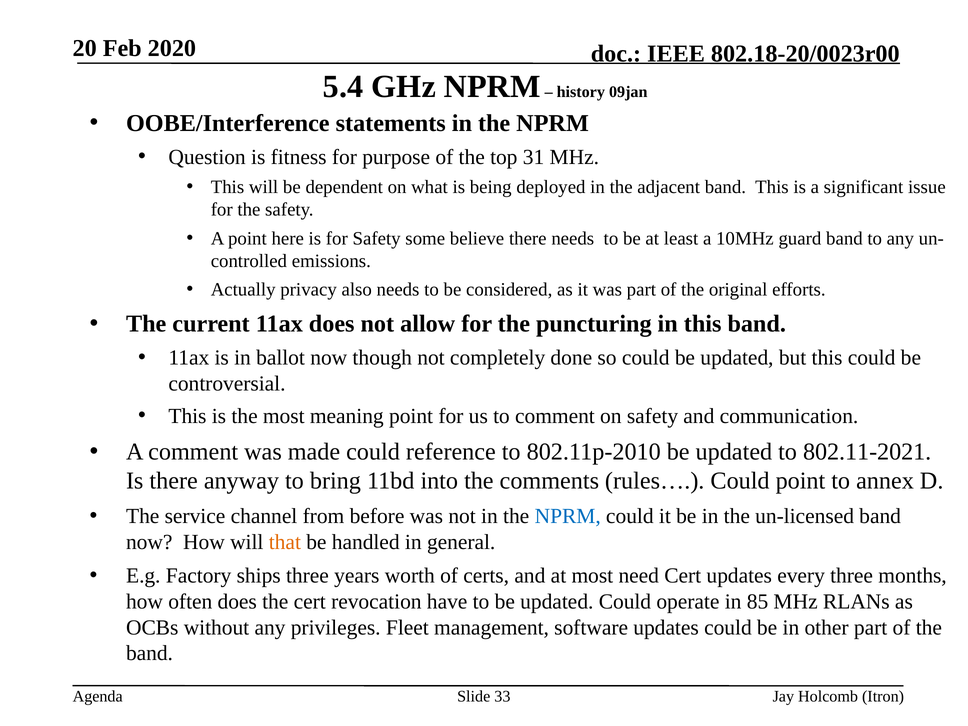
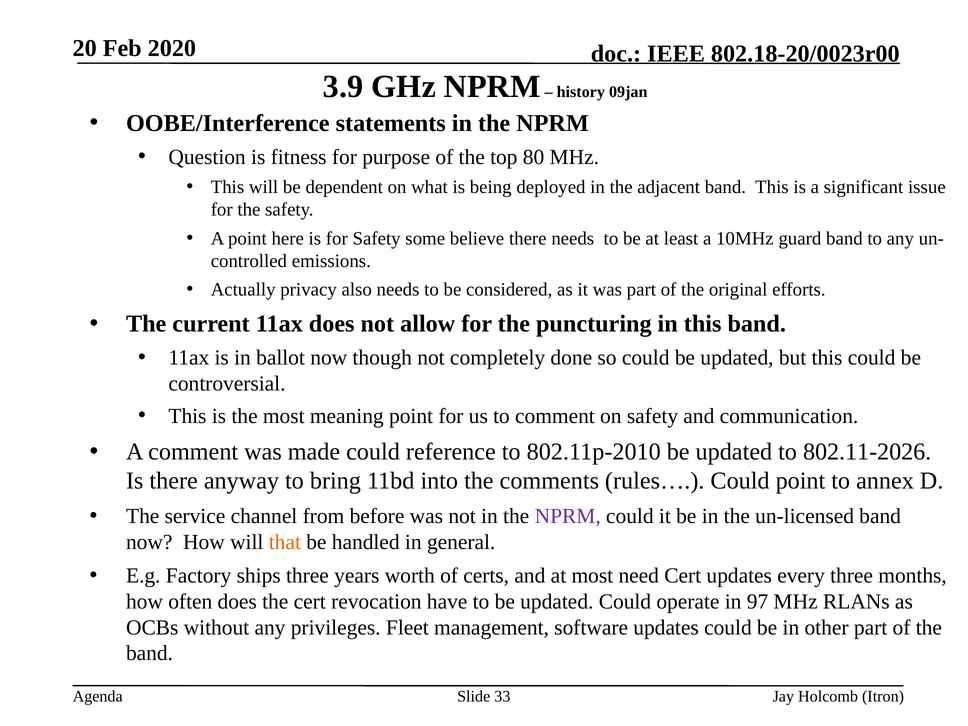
5.4: 5.4 -> 3.9 (343, 87)
31: 31 -> 80 (534, 157)
802.11-2021: 802.11-2021 -> 802.11-2026 (867, 452)
NPRM colour: blue -> purple (568, 516)
85: 85 -> 97 (758, 602)
